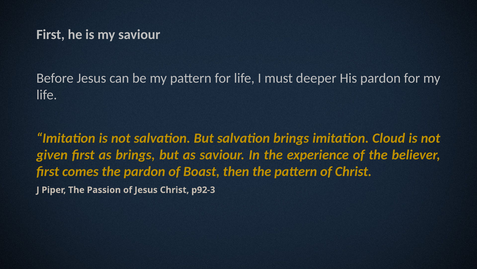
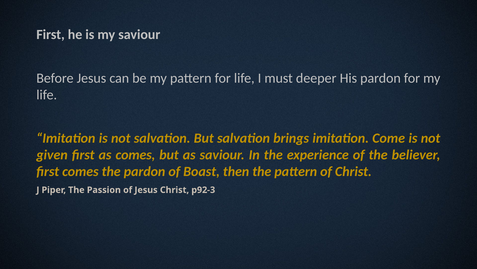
Cloud: Cloud -> Come (389, 138)
as brings: brings -> comes (135, 154)
